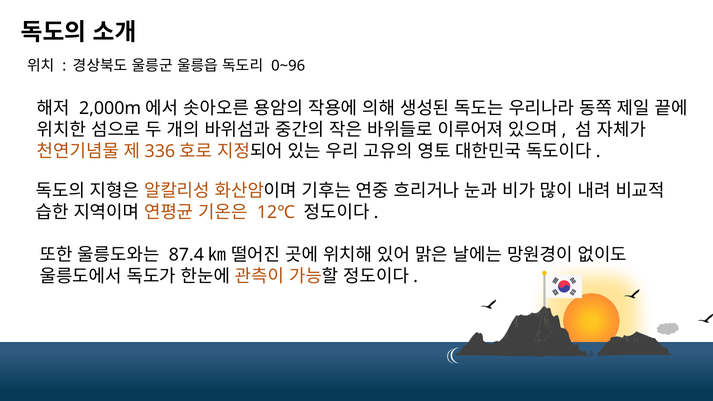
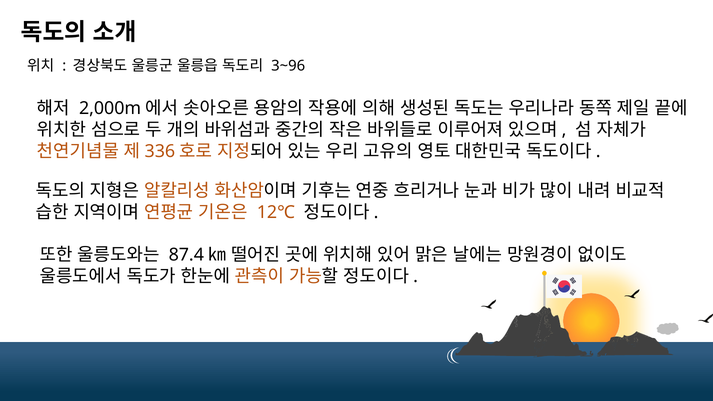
0~96: 0~96 -> 3~96 (288, 66)
